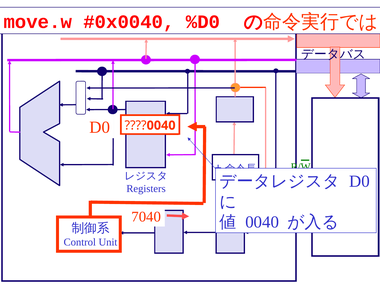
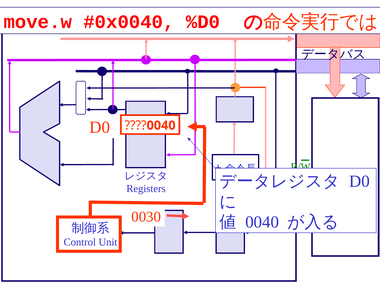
7040: 7040 -> 0030 (146, 217)
